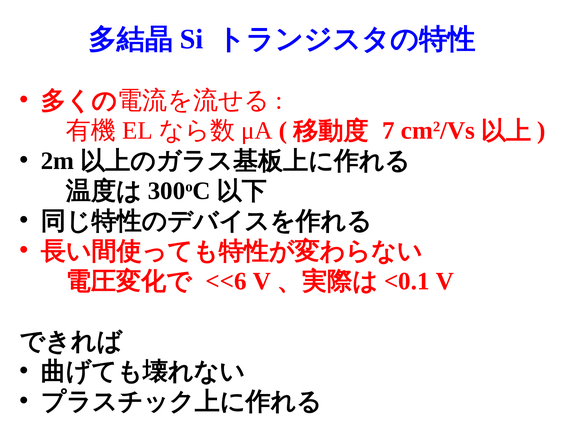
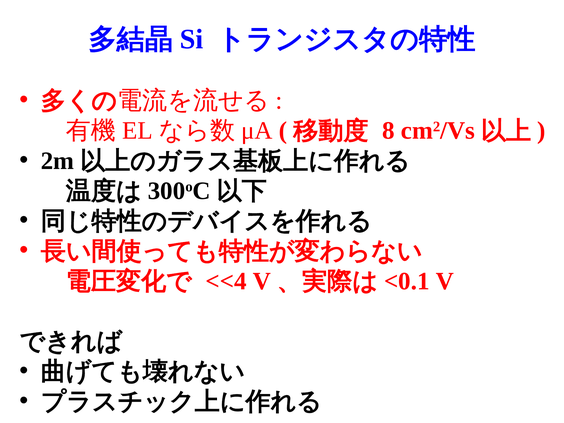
7: 7 -> 8 (388, 131)
<<6: <<6 -> <<4 (226, 281)
